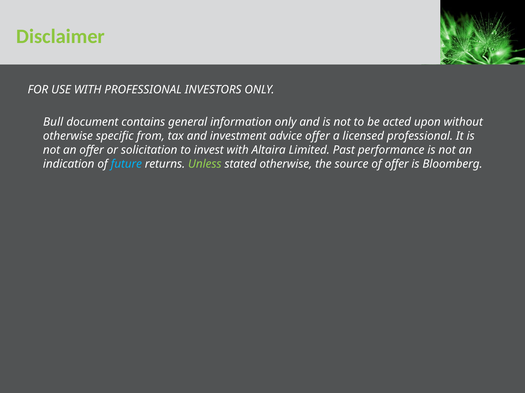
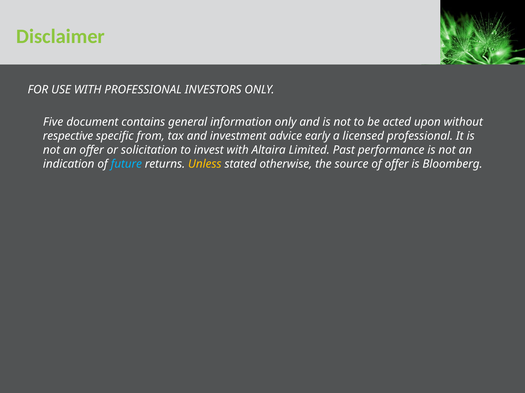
Bull: Bull -> Five (53, 122)
otherwise: otherwise -> respective (68, 136)
advice offer: offer -> early (318, 136)
Unless colour: light green -> yellow (205, 164)
